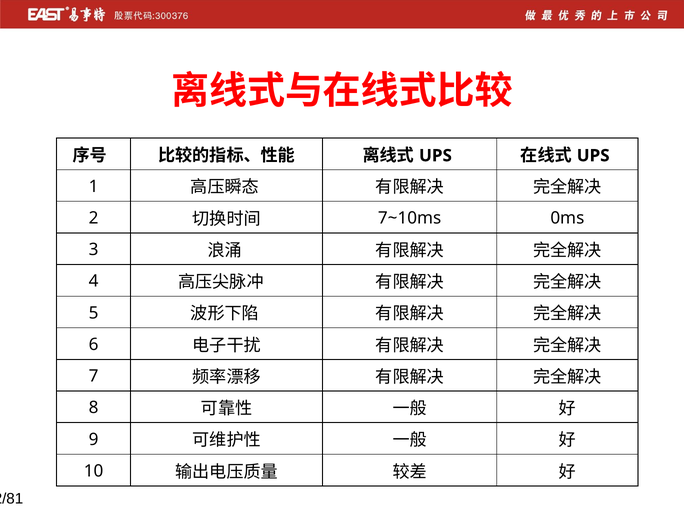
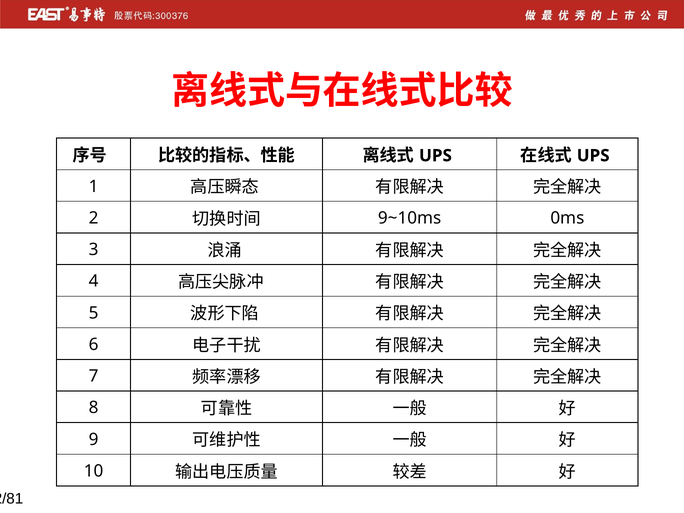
7~10ms: 7~10ms -> 9~10ms (410, 218)
